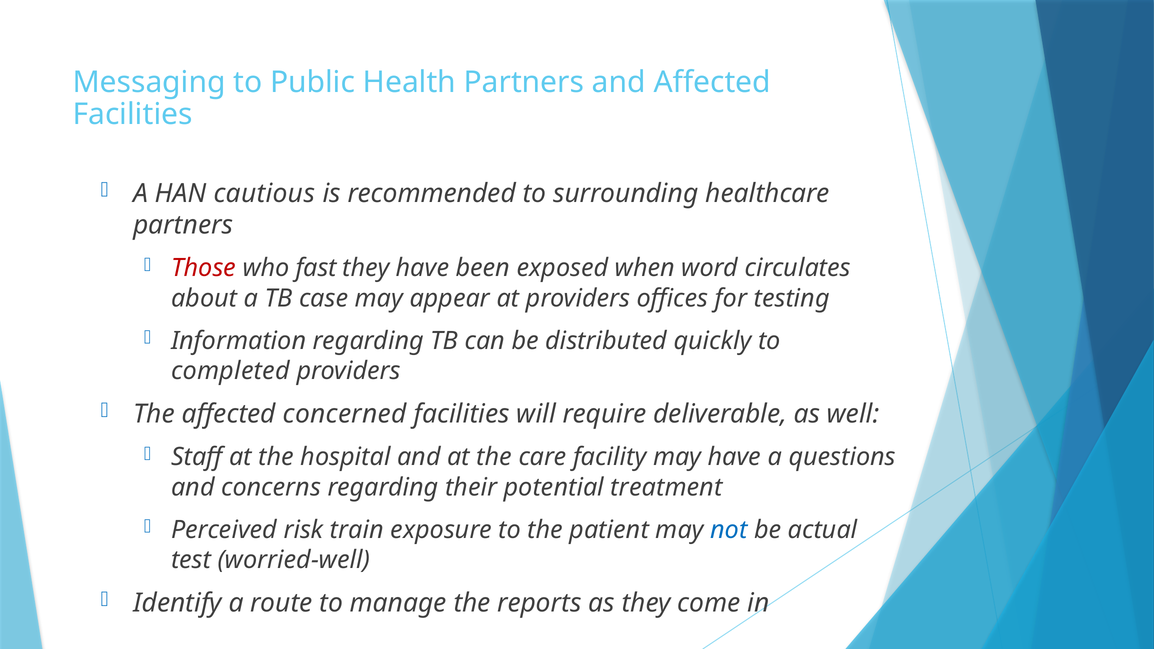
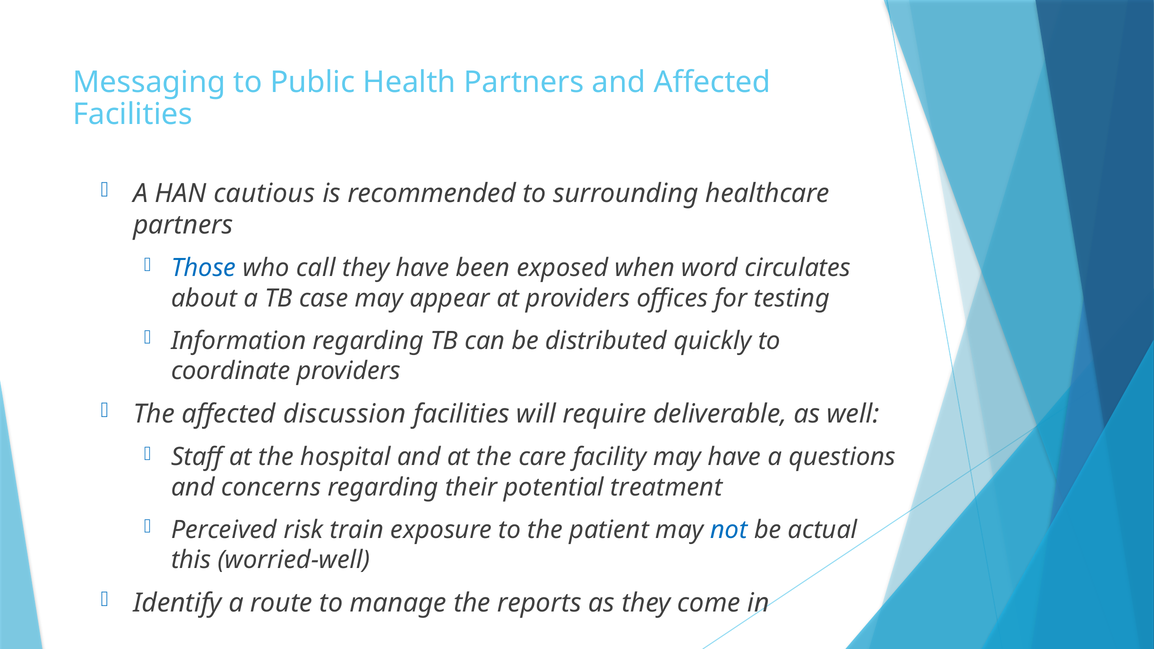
Those colour: red -> blue (204, 268)
fast: fast -> call (316, 268)
completed: completed -> coordinate (231, 371)
concerned: concerned -> discussion (345, 414)
test: test -> this (191, 560)
